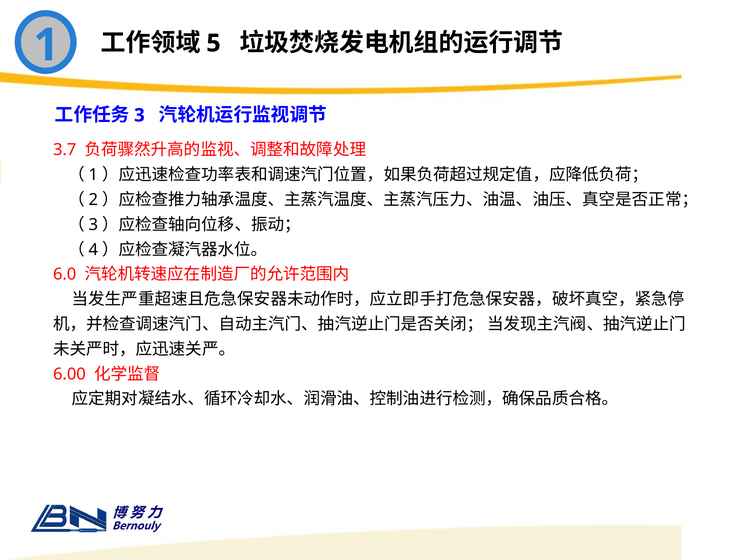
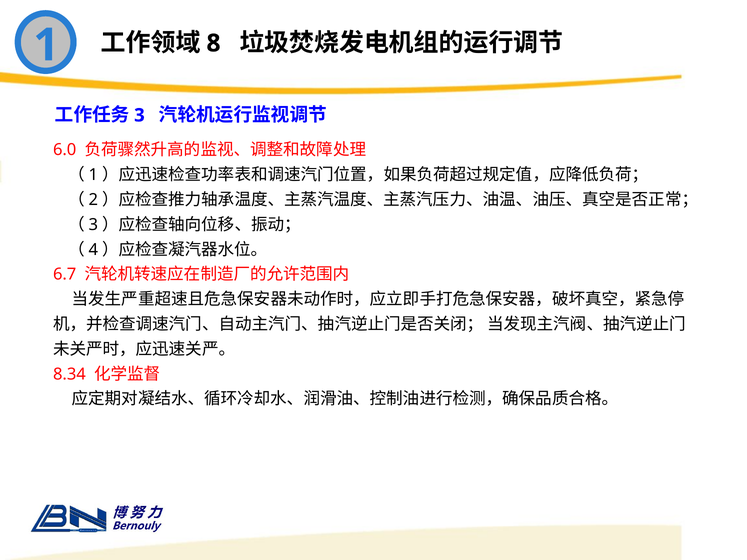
5: 5 -> 8 (214, 43)
3.7: 3.7 -> 6.0 (65, 150)
6.0: 6.0 -> 6.7 (65, 275)
6.00: 6.00 -> 8.34 (69, 374)
